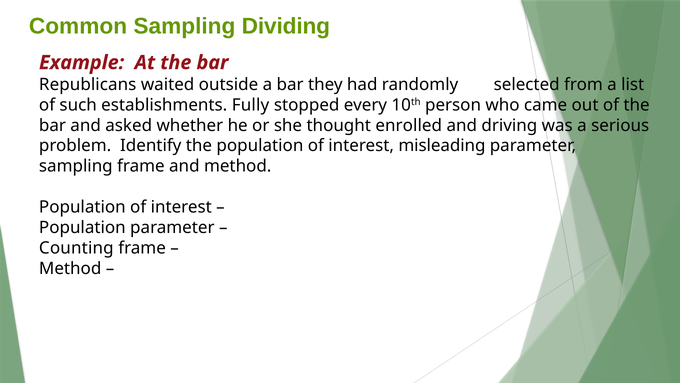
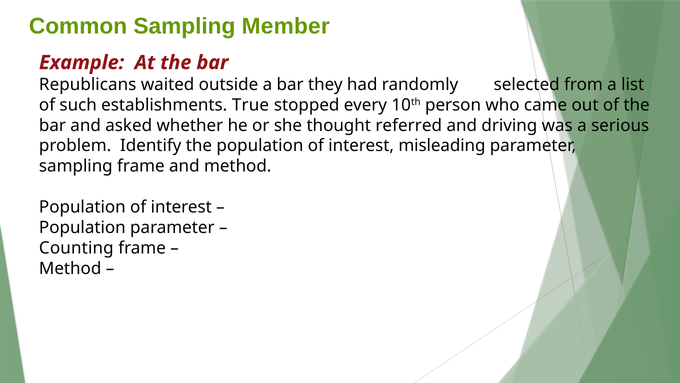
Dividing: Dividing -> Member (286, 26)
Fully: Fully -> True (251, 105)
enrolled: enrolled -> referred (409, 125)
